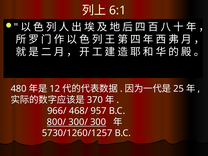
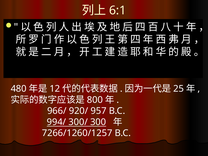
370: 370 -> 800 (95, 100)
468/: 468/ -> 920/ (79, 111)
800/: 800/ -> 994/ (56, 122)
5730/1260/1257: 5730/1260/1257 -> 7266/1260/1257 (77, 133)
